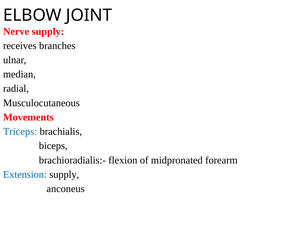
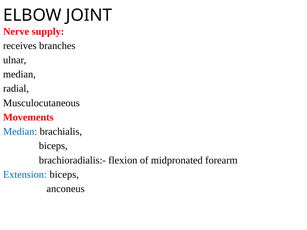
Triceps: Triceps -> Median (20, 132)
Extension supply: supply -> biceps (64, 175)
